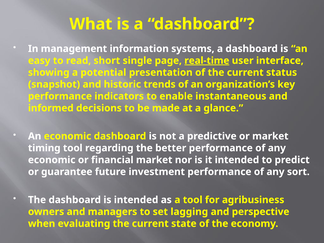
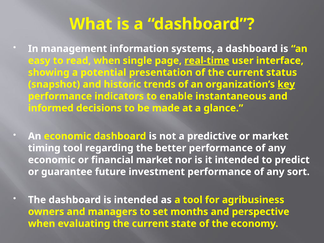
read short: short -> when (107, 61)
key underline: none -> present (286, 84)
lagging: lagging -> months (189, 212)
